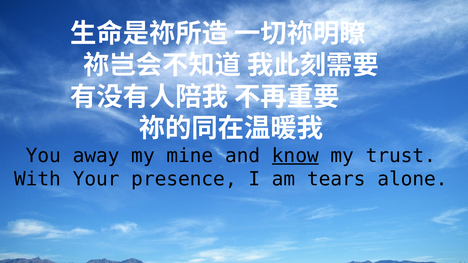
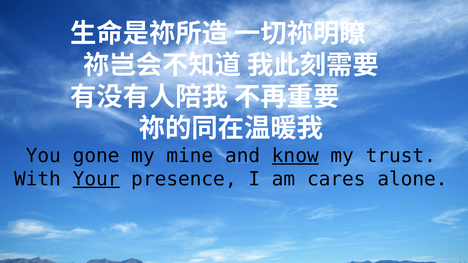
away: away -> gone (96, 156)
Your underline: none -> present (96, 179)
tears: tears -> cares (336, 179)
